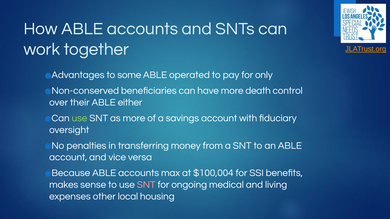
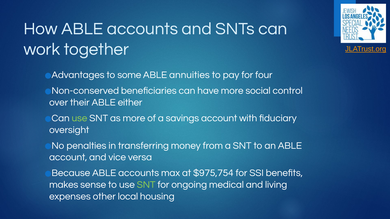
operated: operated -> annuities (189, 75)
only: only -> four (264, 75)
death: death -> social (258, 91)
$100,004: $100,004 -> $975,754 (213, 173)
SNT colour: pink -> light green (146, 185)
